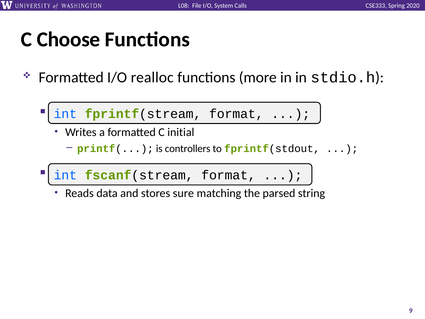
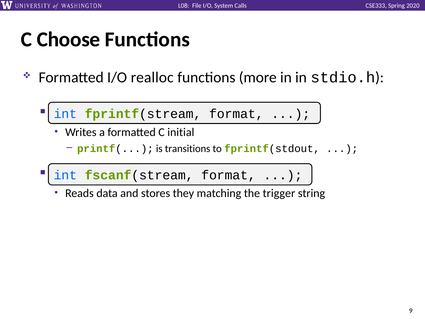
controllers: controllers -> transitions (188, 149)
sure: sure -> they (183, 193)
parsed: parsed -> trigger (279, 193)
